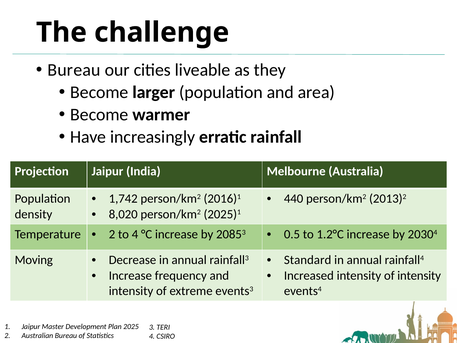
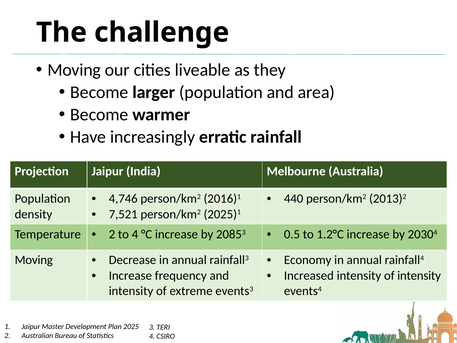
Bureau: Bureau -> Moving (74, 70)
1,742: 1,742 -> 4,746 (123, 199)
8,020: 8,020 -> 7,521 (123, 214)
Standard: Standard -> Economy (308, 260)
